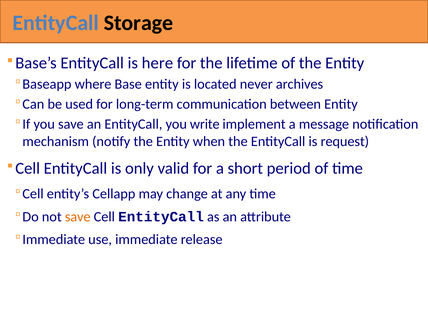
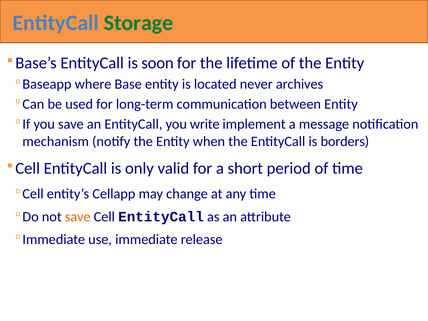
Storage colour: black -> green (138, 23)
here: here -> soon (158, 63)
request: request -> borders (345, 141)
